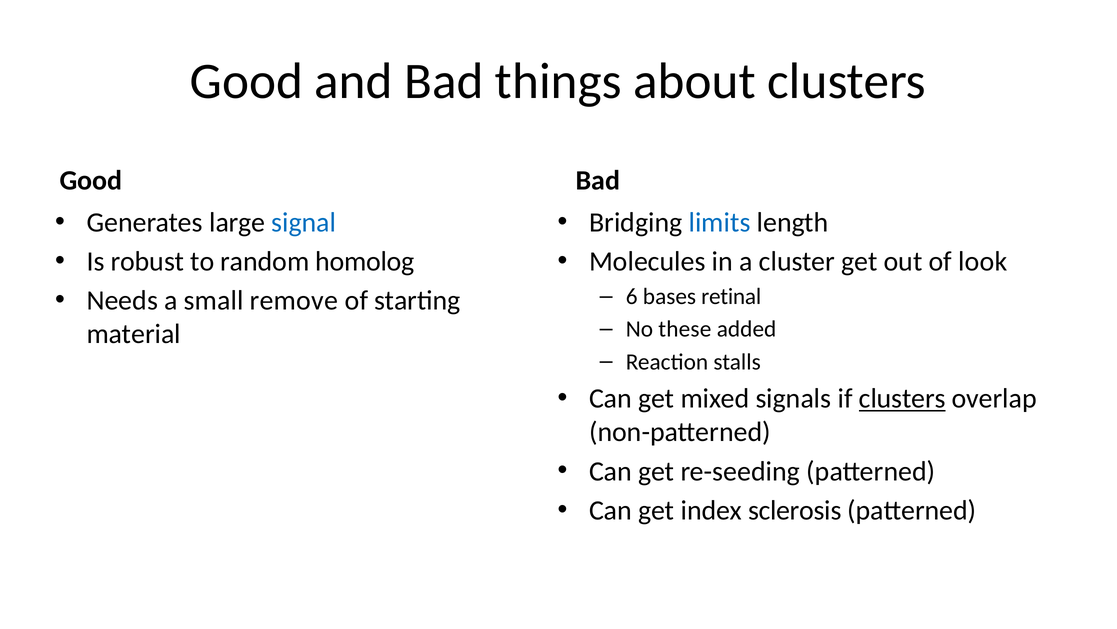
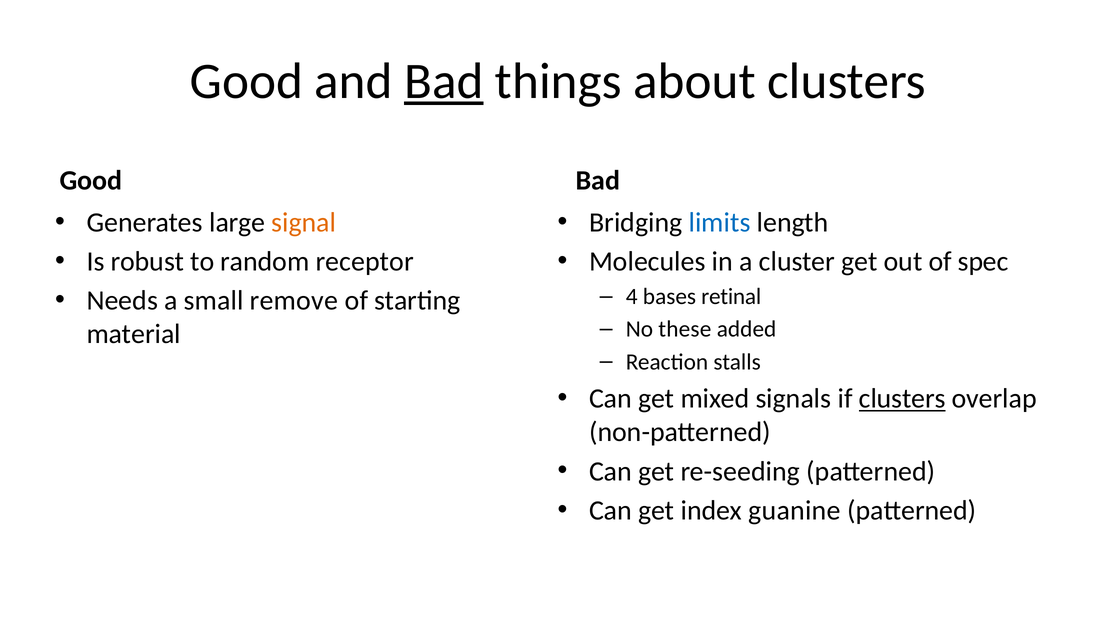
Bad underline: none -> present (444, 81)
signal colour: blue -> orange (304, 222)
homolog: homolog -> receptor (365, 261)
look: look -> spec (983, 261)
6: 6 -> 4 (632, 296)
sclerosis: sclerosis -> guanine (794, 510)
